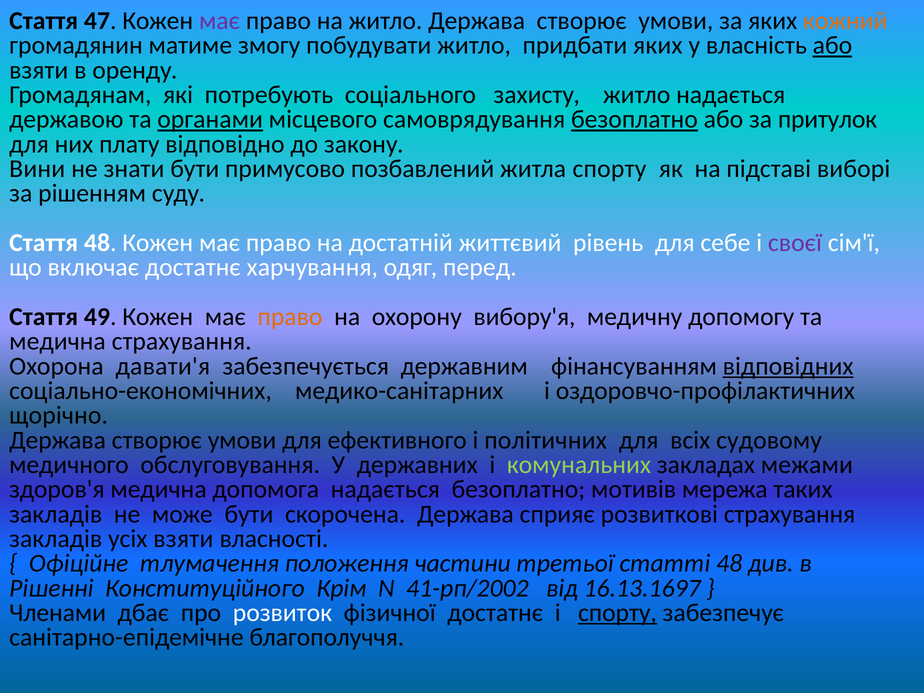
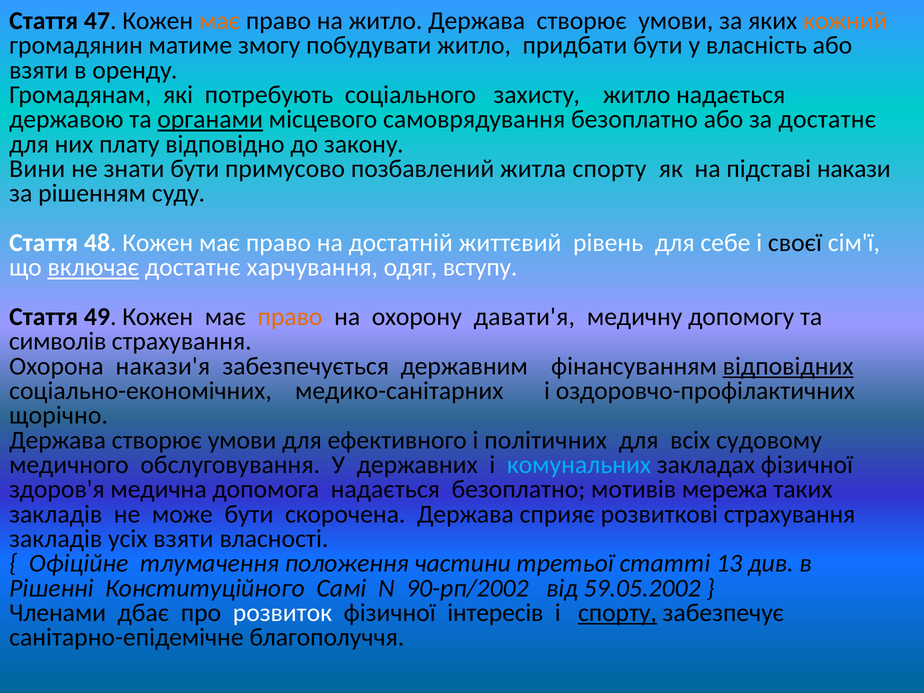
має colour: purple -> orange (220, 21)
придбати яких: яких -> бути (658, 45)
або underline: present -> none (832, 45)
безоплатно underline: present -> none (634, 119)
за притулок: притулок -> достатнє (827, 119)
виборі: виборі -> накази (854, 169)
своєї colour: purple -> black (795, 243)
включає underline: none -> present (93, 267)
перед: перед -> вступу (480, 267)
вибору'я: вибору'я -> давати'я (524, 317)
медична: медична -> символів (58, 341)
давати'я: давати'я -> накази'я (163, 366)
комунальних colour: light green -> light blue (579, 465)
закладах межами: межами -> фізичної (807, 465)
статті 48: 48 -> 13 (729, 563)
Крім: Крім -> Самі (341, 588)
41-рп/2002: 41-рп/2002 -> 90-рп/2002 (467, 588)
16.13.1697: 16.13.1697 -> 59.05.2002 (642, 588)
фізичної достатнє: достатнє -> інтересів (495, 613)
